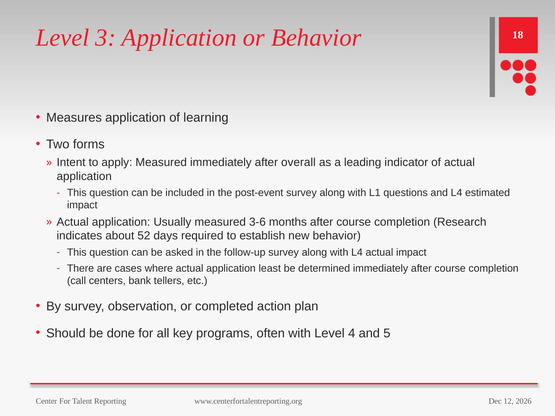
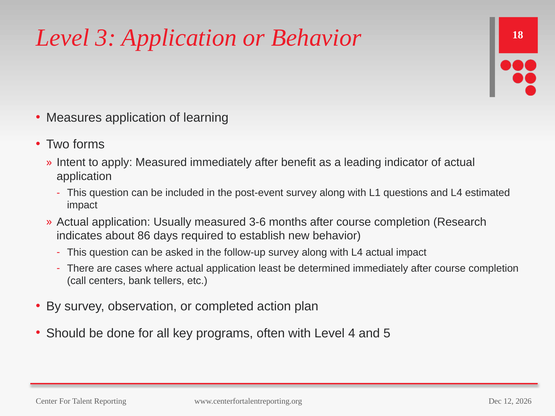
overall: overall -> benefit (298, 162)
52: 52 -> 86 (144, 236)
